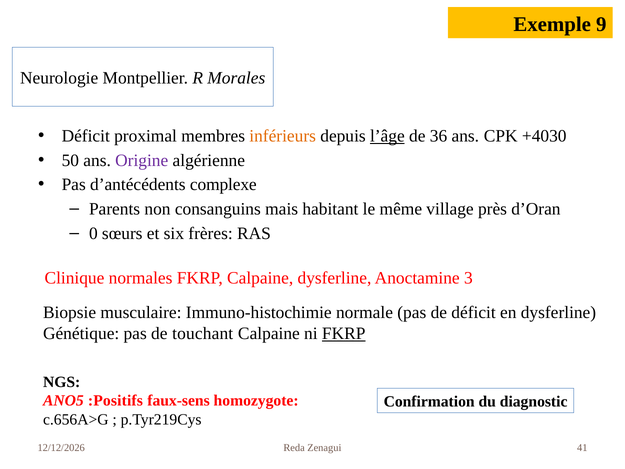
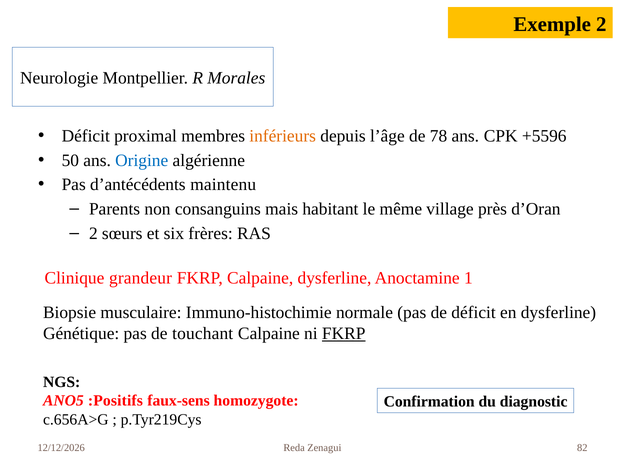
Exemple 9: 9 -> 2 (601, 24)
l’âge underline: present -> none (387, 136)
36: 36 -> 78 (439, 136)
+4030: +4030 -> +5596 (544, 136)
Origine colour: purple -> blue (142, 160)
complexe: complexe -> maintenu (223, 185)
0: 0 -> 2 (93, 233)
normales: normales -> grandeur (140, 278)
3: 3 -> 1 (468, 278)
41: 41 -> 82 (582, 448)
